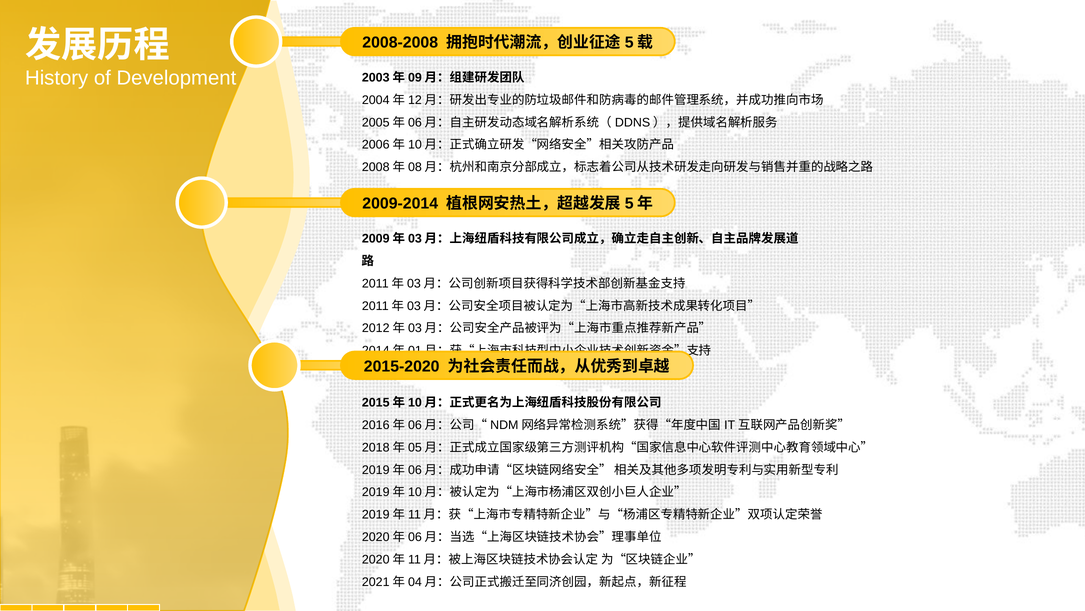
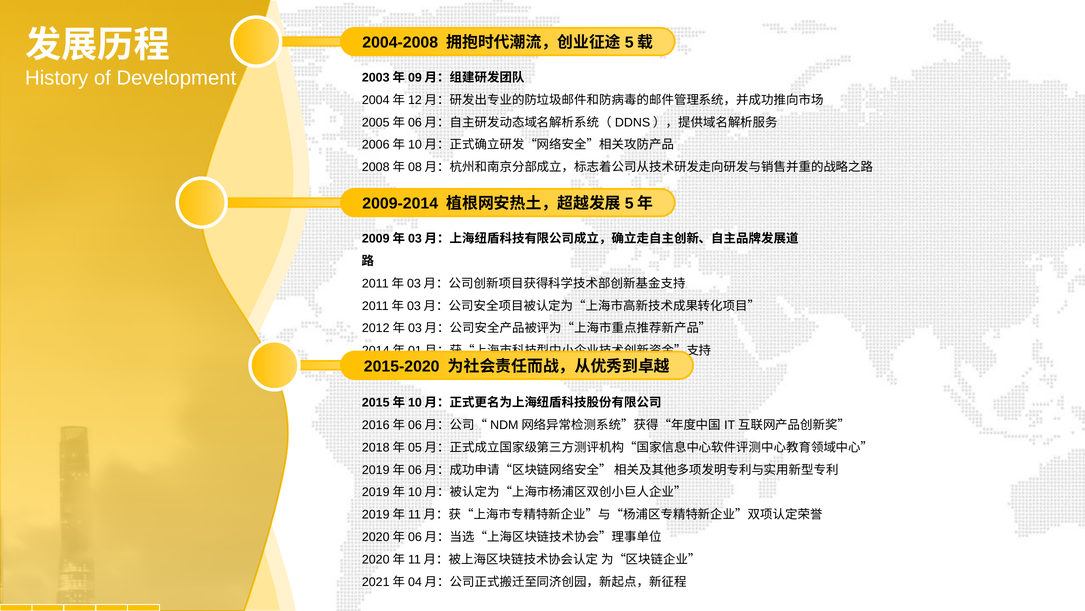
2008-2008: 2008-2008 -> 2004-2008 (400, 43)
